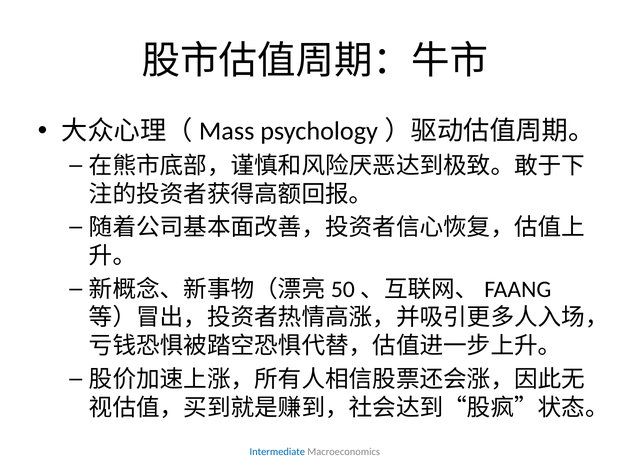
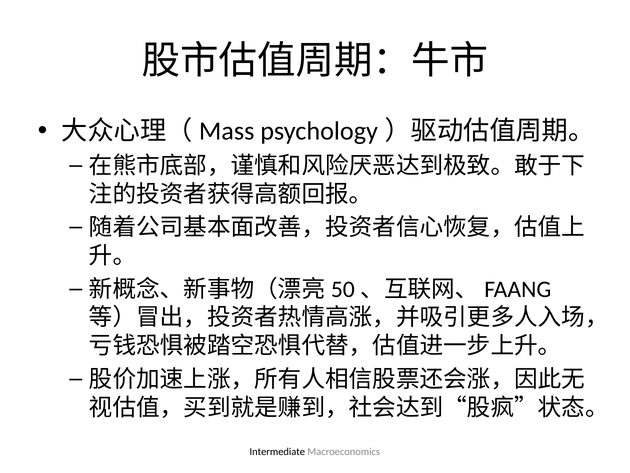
Intermediate colour: blue -> black (277, 451)
